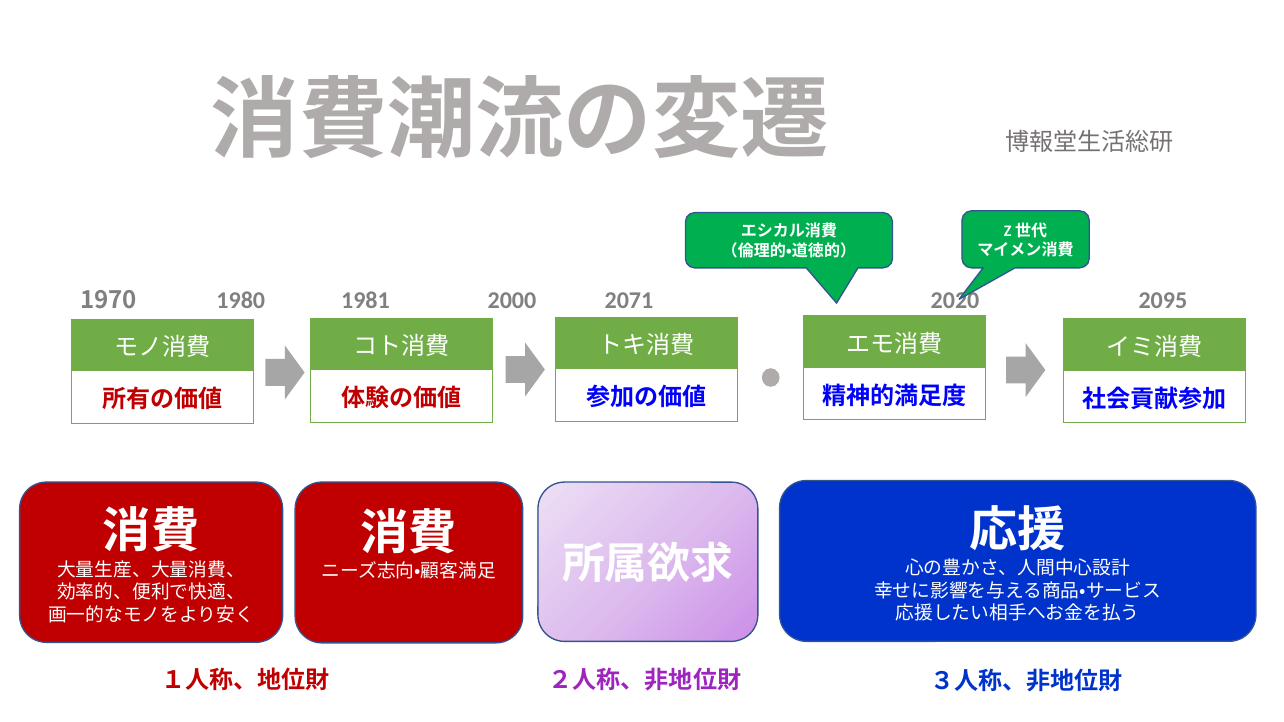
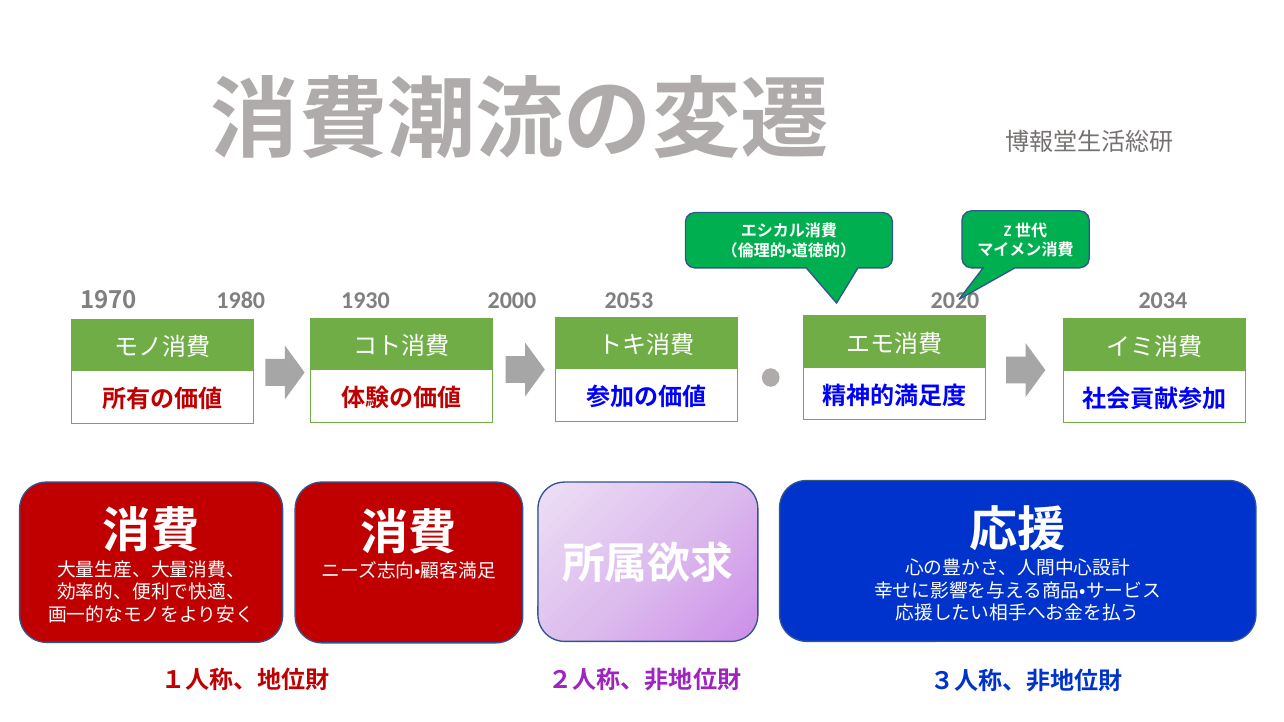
1981: 1981 -> 1930 (365, 300)
2071: 2071 -> 2053 (629, 300)
2095: 2095 -> 2034 (1163, 300)
